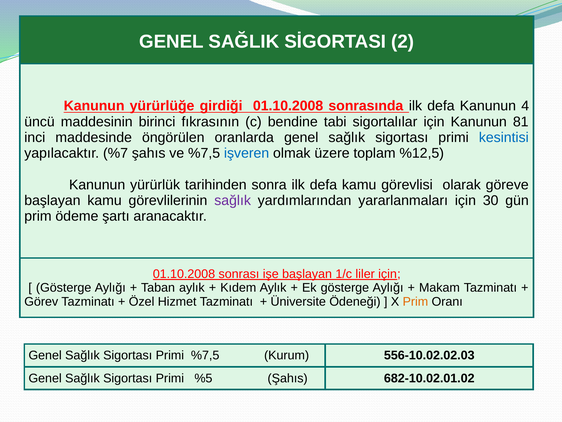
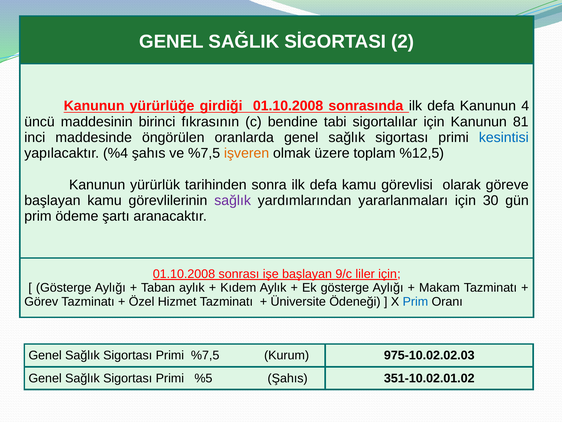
%7: %7 -> %4 (116, 153)
işveren colour: blue -> orange (247, 153)
1/c: 1/c -> 9/c (344, 274)
Prim colour: orange -> blue (415, 301)
556-10.02.02.03: 556-10.02.02.03 -> 975-10.02.02.03 (429, 355)
682-10.02.01.02: 682-10.02.01.02 -> 351-10.02.01.02 (429, 378)
